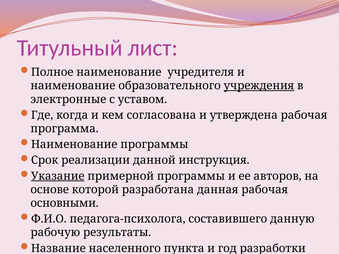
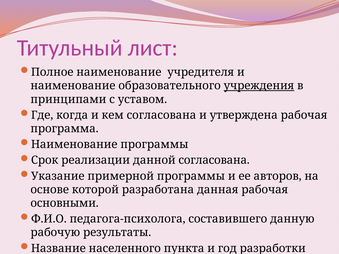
электронные: электронные -> принципами (68, 99)
данной инструкция: инструкция -> согласована (214, 160)
Указание underline: present -> none (58, 176)
